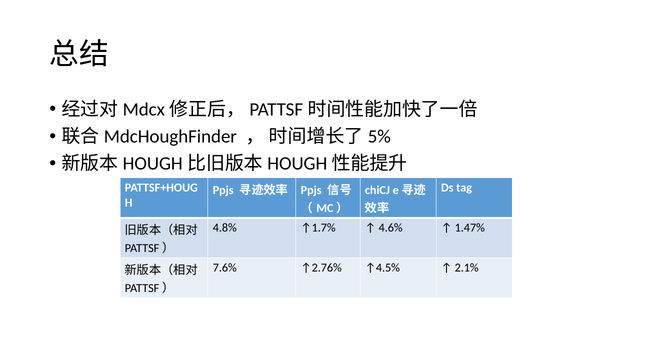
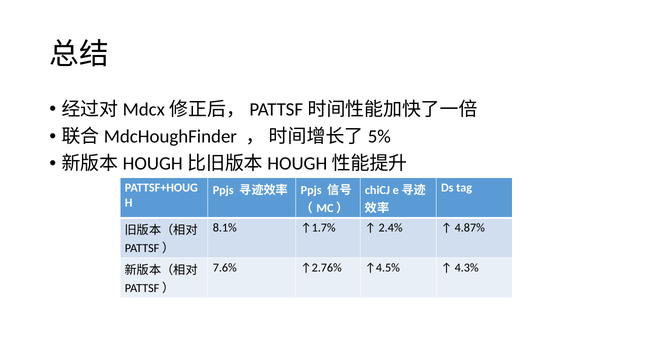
4.8%: 4.8% -> 8.1% (225, 228)
4.6%: 4.6% -> 2.4% (391, 228)
1.47%: 1.47% -> 4.87% (470, 228)
2.1%: 2.1% -> 4.3% (467, 268)
